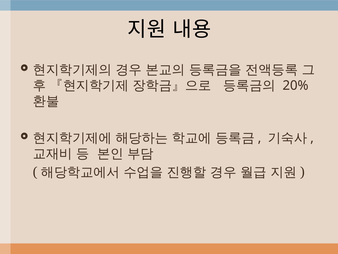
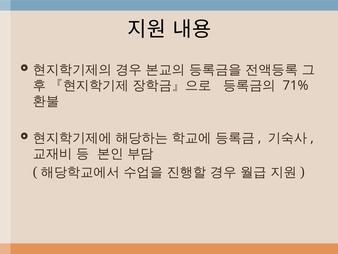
20%: 20% -> 71% (296, 85)
